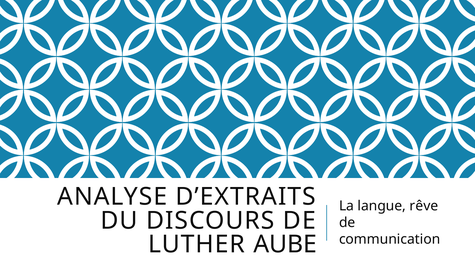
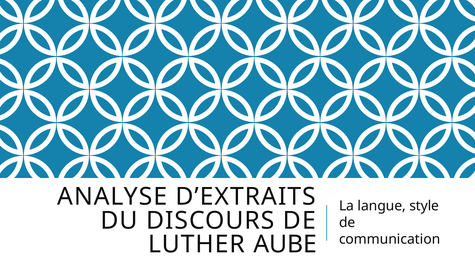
rêve: rêve -> style (424, 206)
